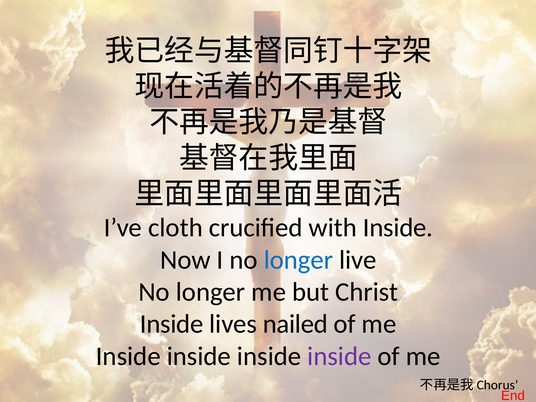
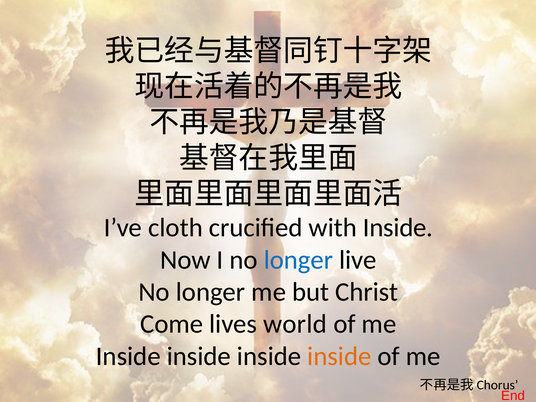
Inside: Inside -> Come (172, 324)
nailed: nailed -> world (295, 324)
inside colour: purple -> orange (339, 356)
